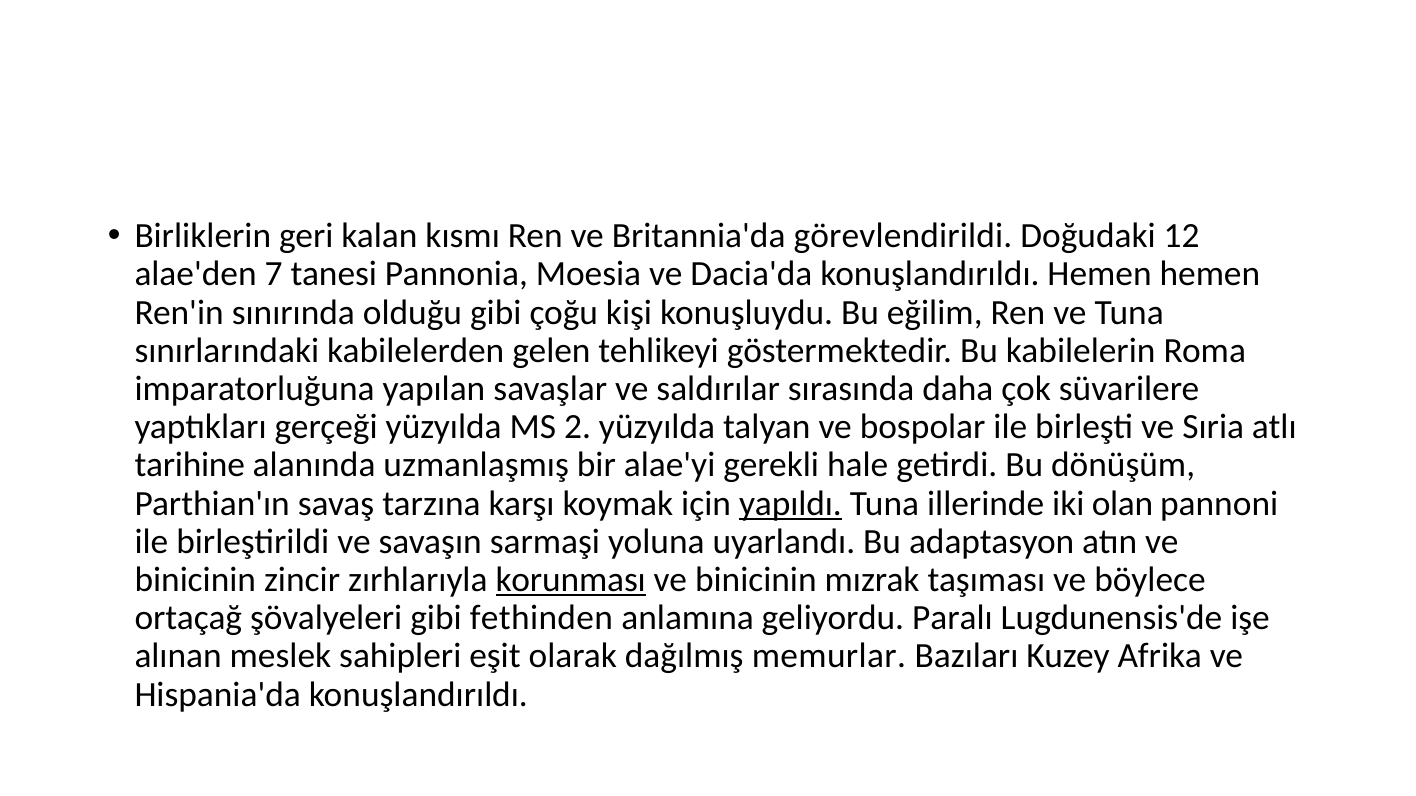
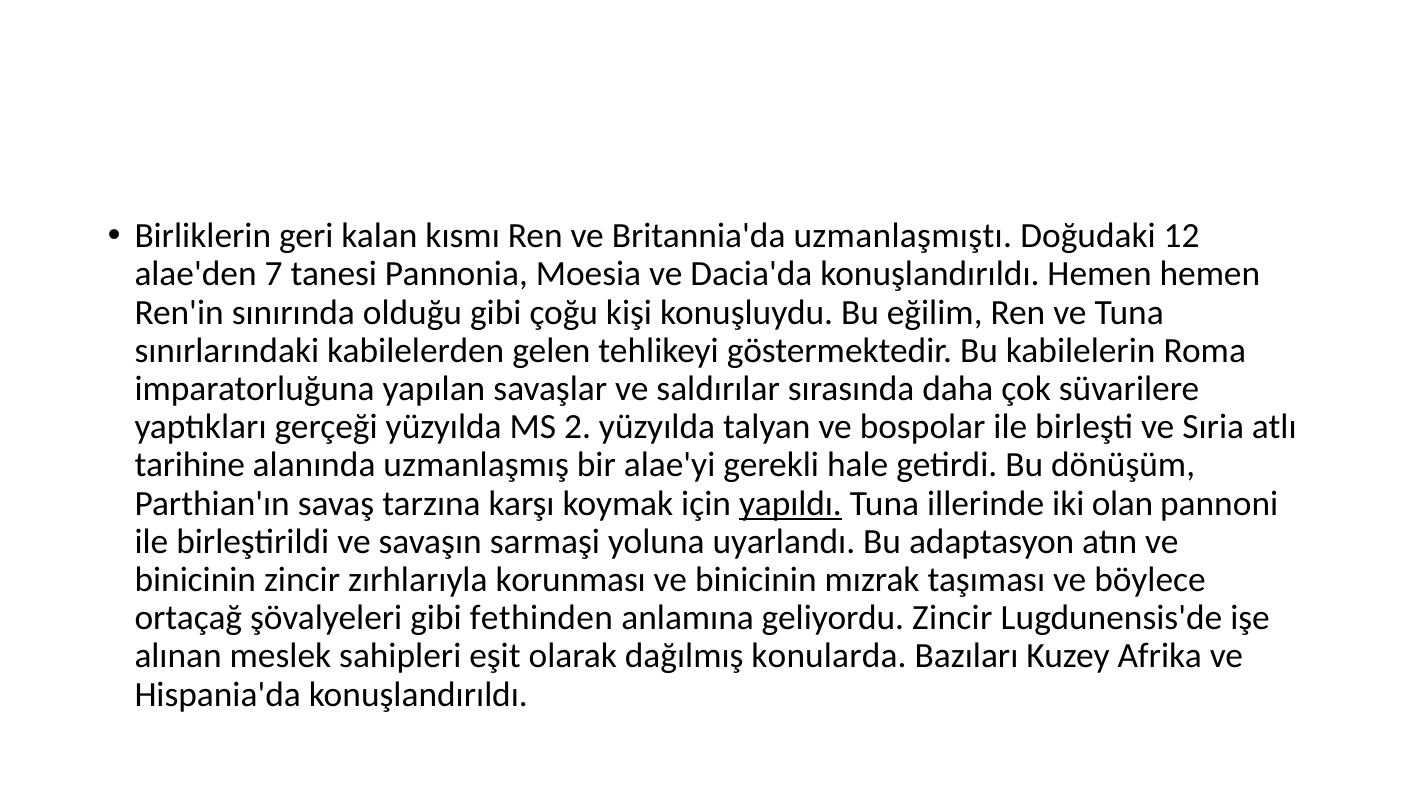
görevlendirildi: görevlendirildi -> uzmanlaşmıştı (903, 236)
korunması underline: present -> none (571, 580)
geliyordu Paralı: Paralı -> Zincir (952, 618)
memurlar: memurlar -> konularda (829, 657)
